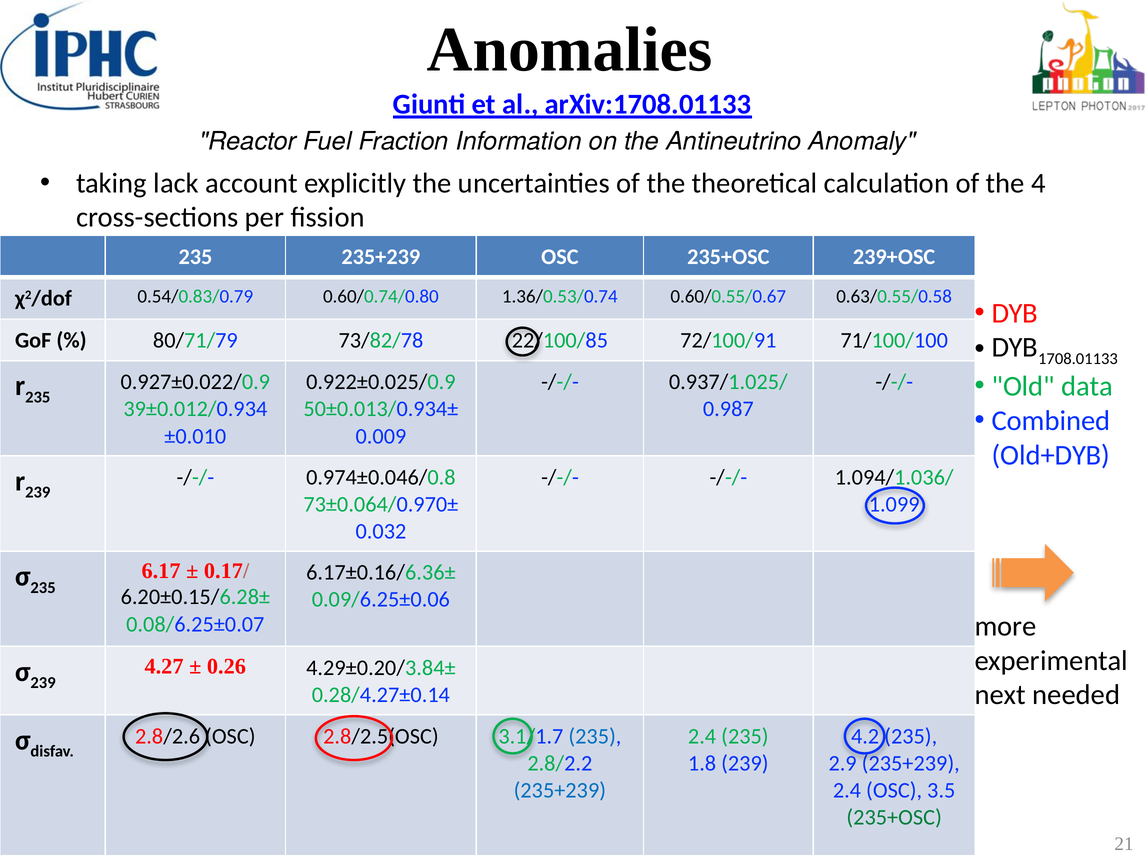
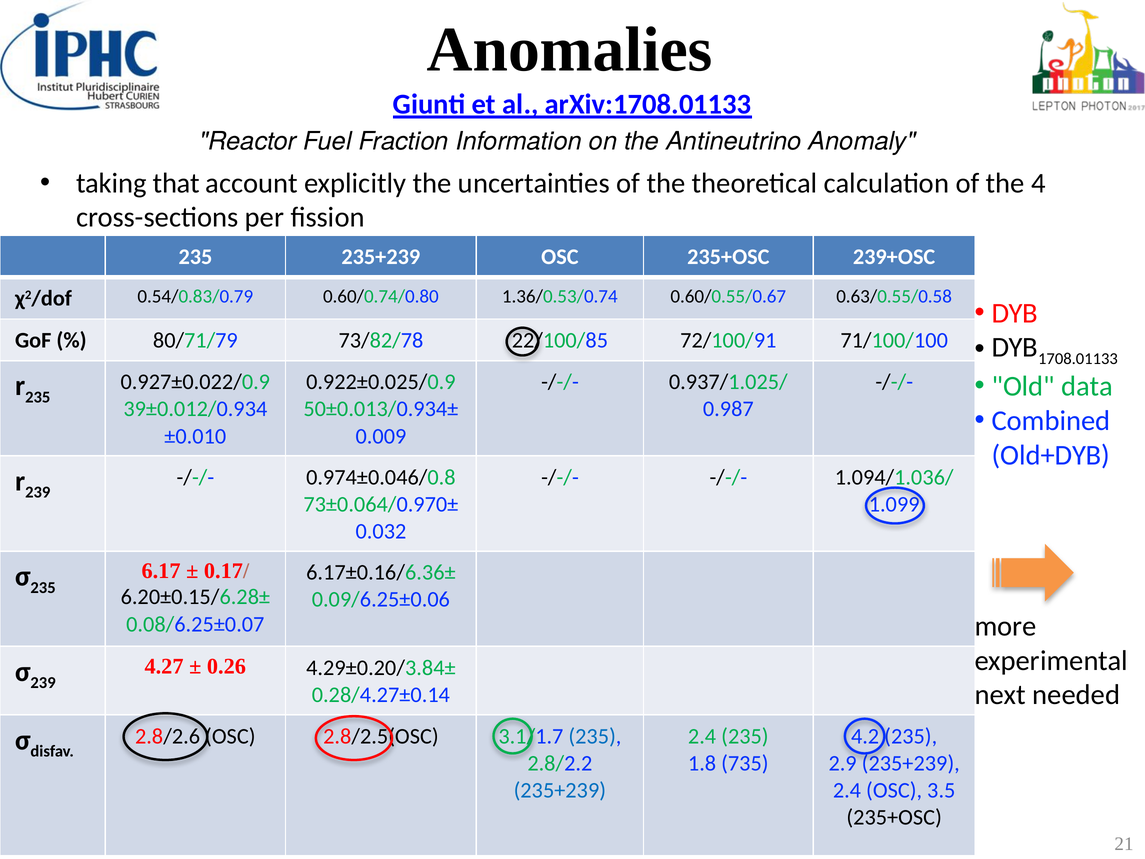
lack: lack -> that (176, 183)
1.8 239: 239 -> 735 (745, 763)
235+OSC colour: green -> black (894, 817)
